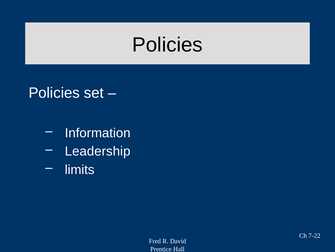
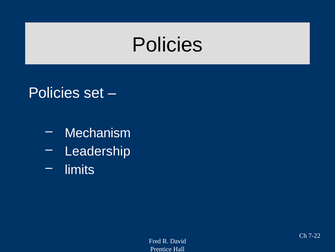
Information: Information -> Mechanism (98, 133)
